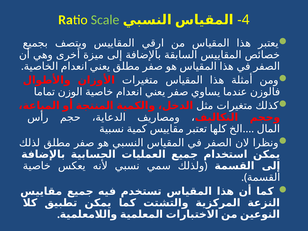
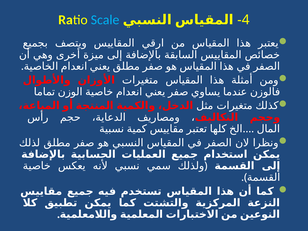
Scale colour: light green -> light blue (105, 20)
